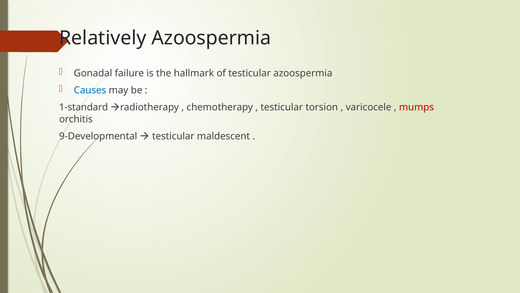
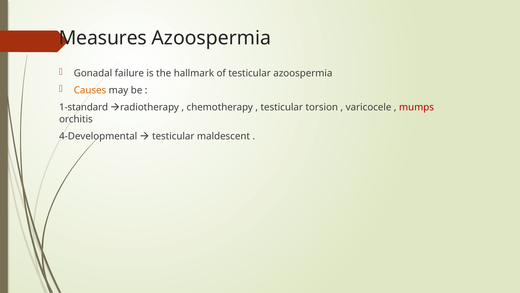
Relatively: Relatively -> Measures (103, 38)
Causes colour: blue -> orange (90, 90)
9-Developmental: 9-Developmental -> 4-Developmental (98, 136)
